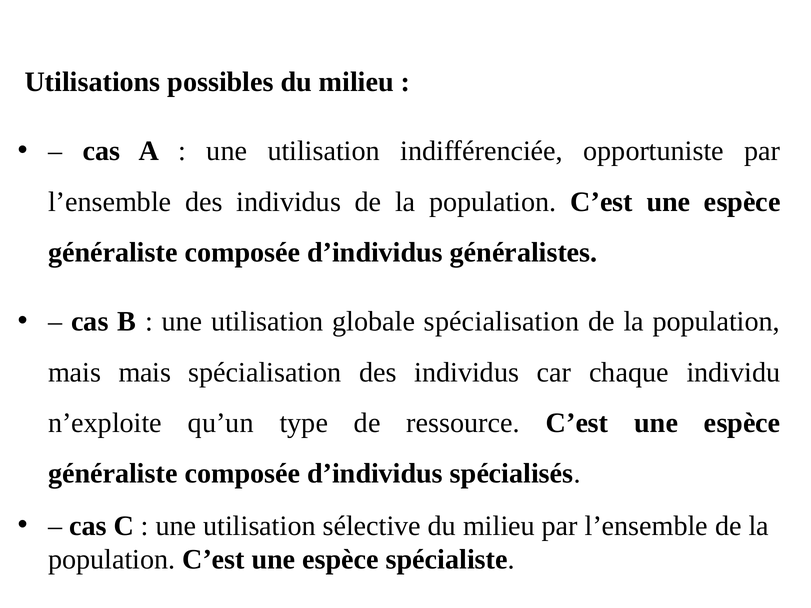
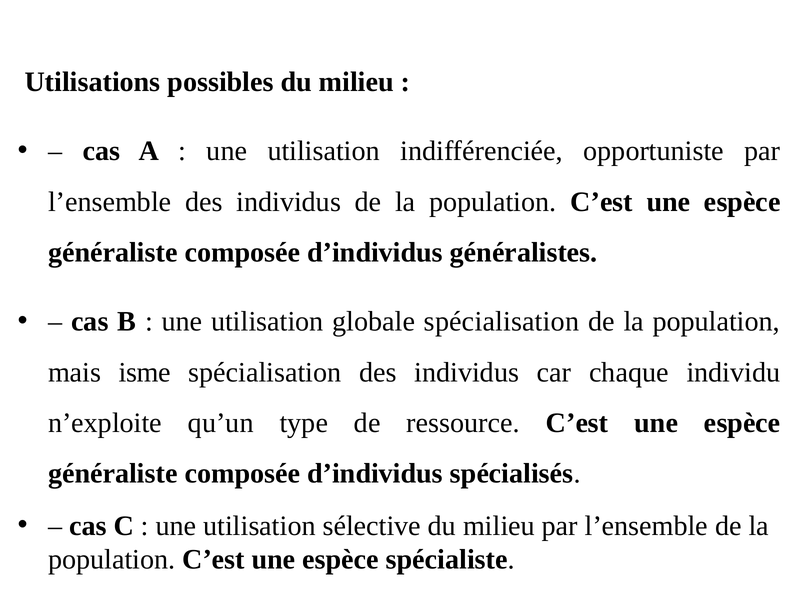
mais mais: mais -> isme (145, 372)
